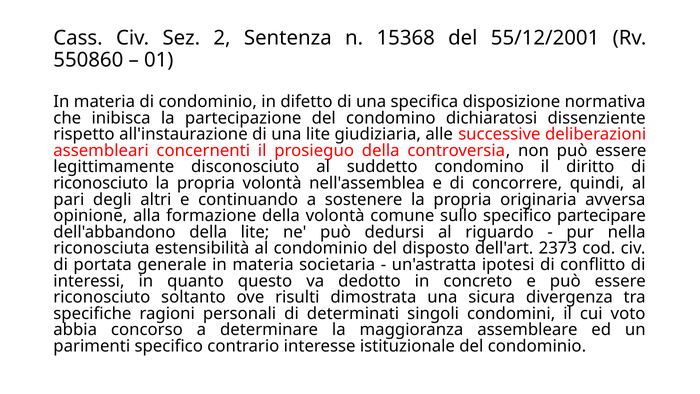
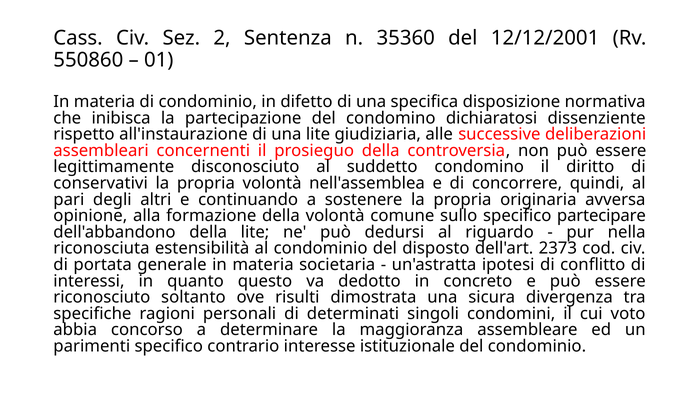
15368: 15368 -> 35360 (406, 38)
55/12/2001: 55/12/2001 -> 12/12/2001 (545, 38)
riconosciuto: riconosciuto -> conservativi (101, 183)
